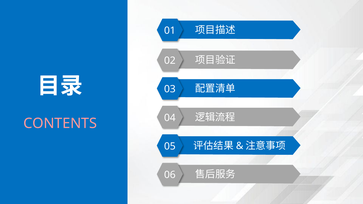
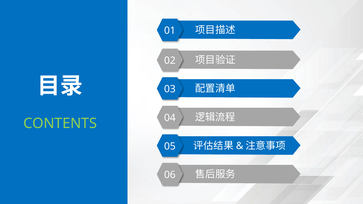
CONTENTS colour: pink -> light green (60, 124)
